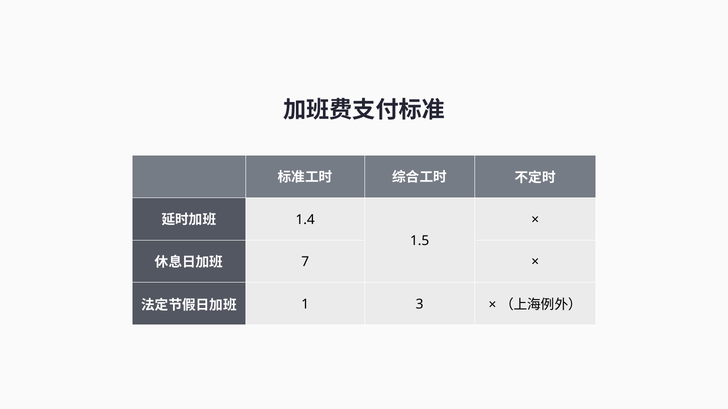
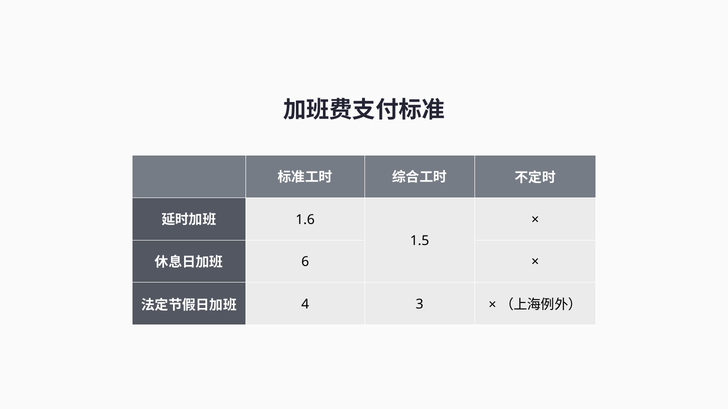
1.4: 1.4 -> 1.6 (305, 220)
7: 7 -> 6 (305, 262)
1: 1 -> 4 (305, 305)
